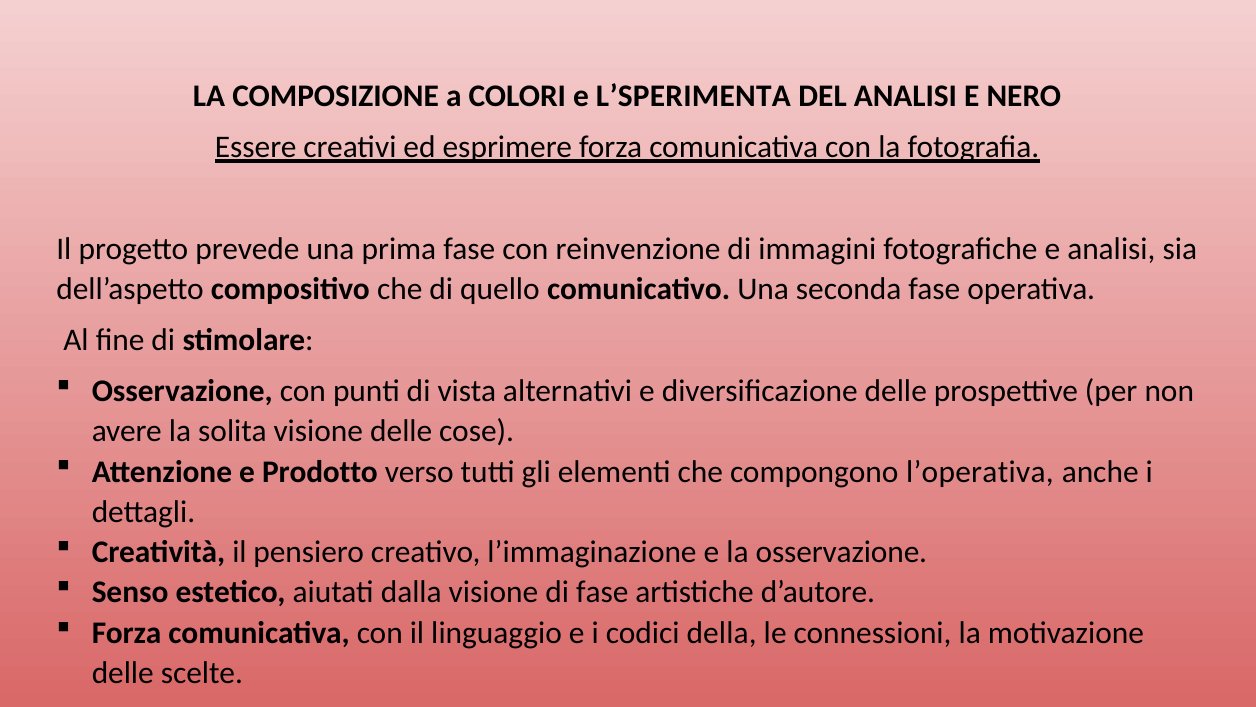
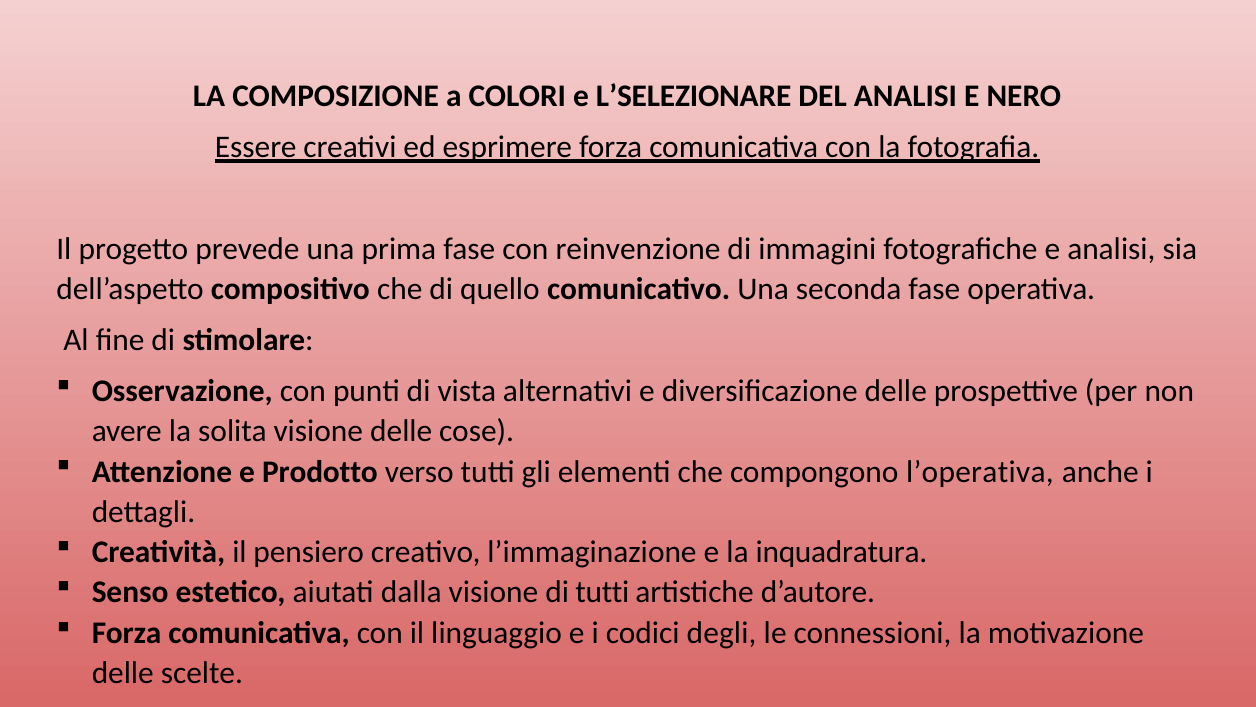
L’SPERIMENTA: L’SPERIMENTA -> L’SELEZIONARE (694, 96)
la osservazione: osservazione -> inquadratura (841, 552)
di fase: fase -> tutti (602, 592)
della: della -> degli (722, 633)
